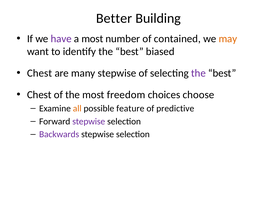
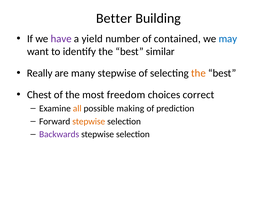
a most: most -> yield (92, 39)
may colour: orange -> blue (228, 39)
biased: biased -> similar (160, 51)
Chest: Chest -> Really (40, 73)
the colour: purple -> orange (198, 73)
choose: choose -> correct (199, 95)
feature: feature -> making (130, 108)
predictive: predictive -> prediction (175, 108)
stepwise colour: purple -> orange (89, 121)
